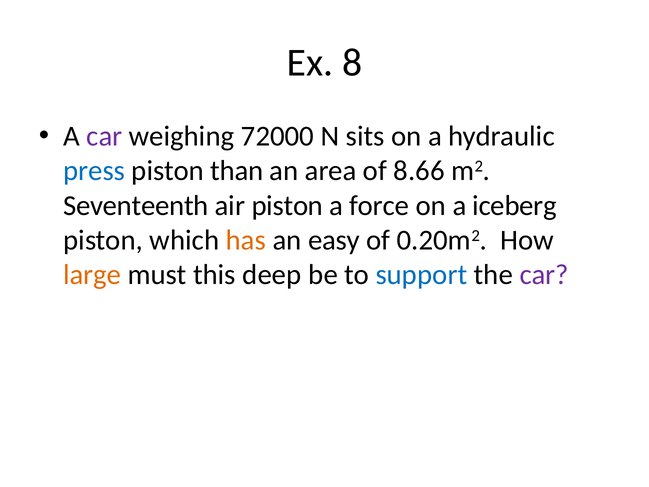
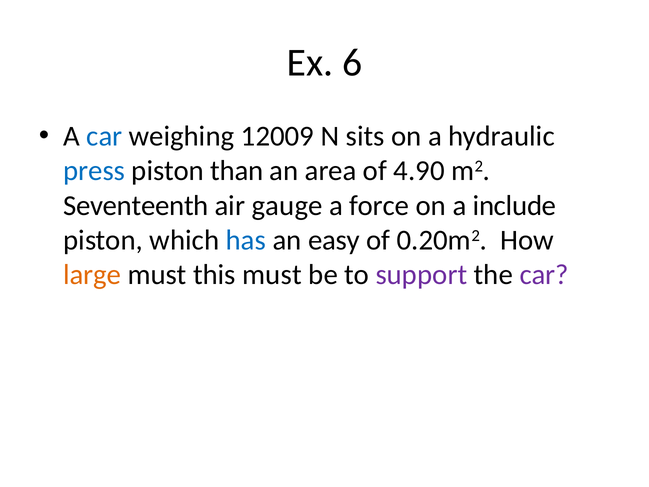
8: 8 -> 6 (352, 63)
car colour: purple -> blue (104, 136)
72000: 72000 -> 12009 (277, 136)
8.66: 8.66 -> 4.90 (419, 171)
air piston: piston -> gauge (287, 205)
iceberg: iceberg -> include (515, 205)
has colour: orange -> blue (246, 240)
this deep: deep -> must (272, 275)
support colour: blue -> purple (421, 275)
